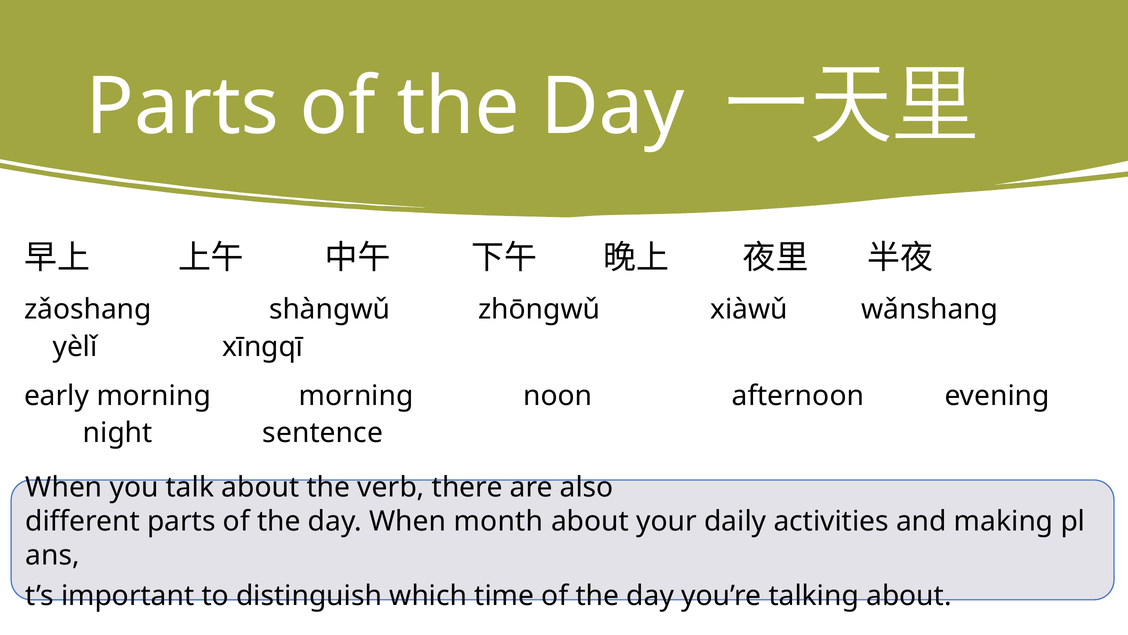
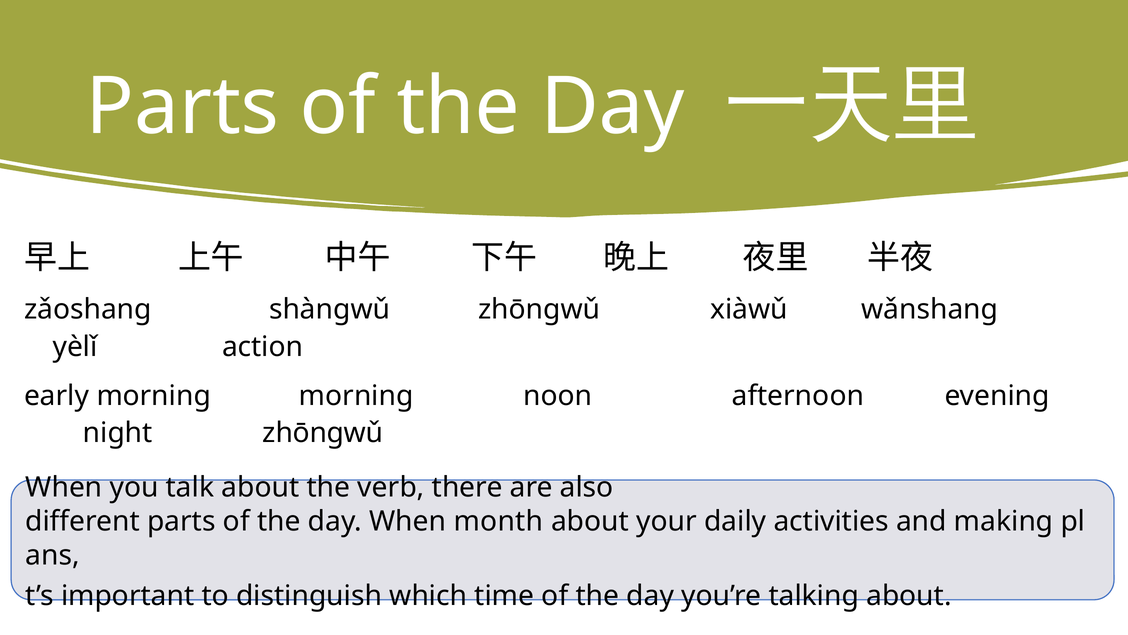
xīngqī: xīngqī -> action (263, 347)
night sentence: sentence -> zhōngwǔ (323, 433)
